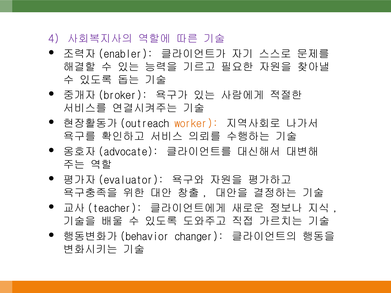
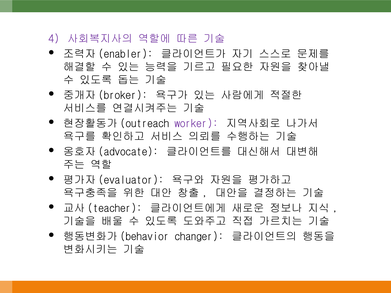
worker colour: orange -> purple (196, 124)
